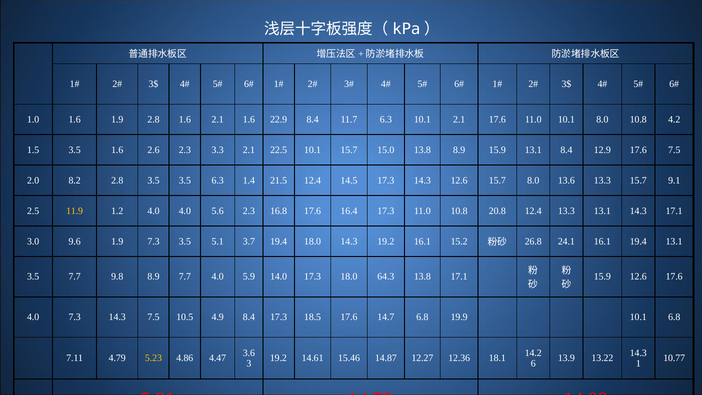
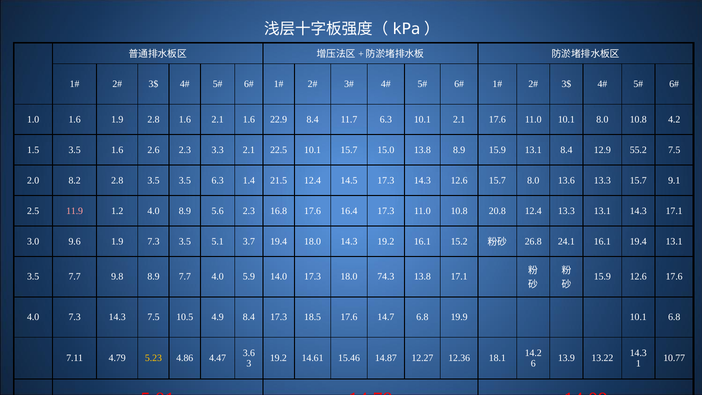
12.9 17.6: 17.6 -> 55.2 (638, 150)
11.9 colour: yellow -> pink (75, 211)
4.0 4.0: 4.0 -> 8.9 (185, 211)
64.3: 64.3 -> 74.3 (386, 277)
